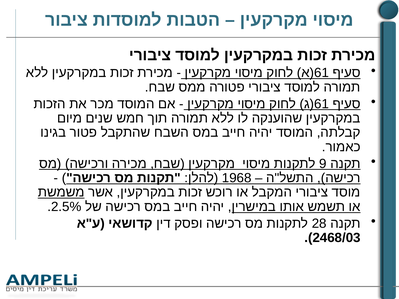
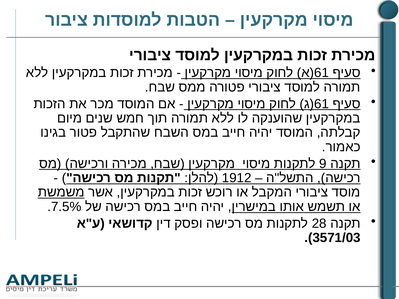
1968: 1968 -> 1912 (237, 178)
2.5%: 2.5% -> 7.5% (66, 207)
2468/03: 2468/03 -> 3571/03 (337, 238)
